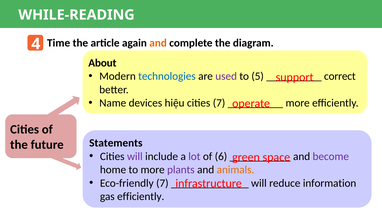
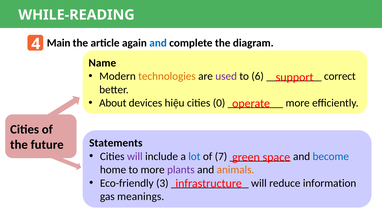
Time: Time -> Main (59, 43)
and colour: orange -> blue (158, 43)
About: About -> Name (102, 63)
technologies colour: blue -> orange (167, 76)
5: 5 -> 6 (258, 76)
Name: Name -> About (113, 103)
cities 7: 7 -> 0 (219, 103)
lot colour: purple -> blue (194, 156)
6: 6 -> 7 (221, 156)
become colour: purple -> blue (331, 156)
Eco-friendly 7: 7 -> 3 (162, 183)
gas efficiently: efficiently -> meanings (141, 196)
